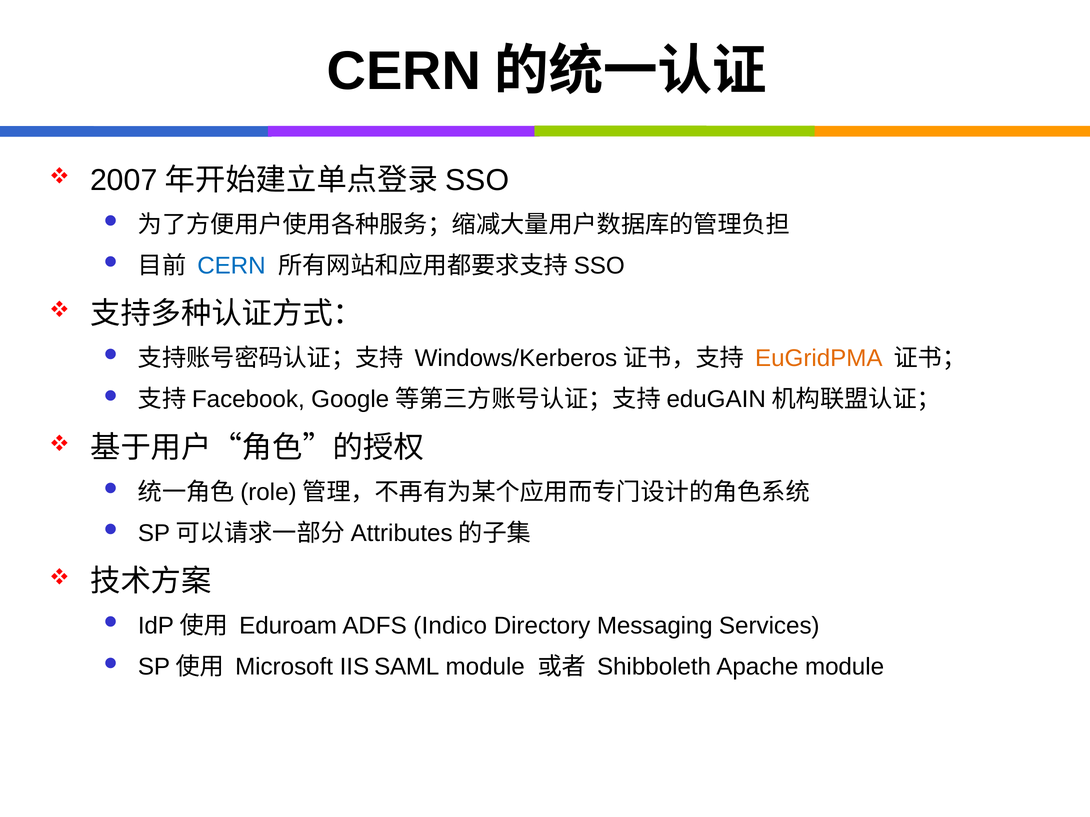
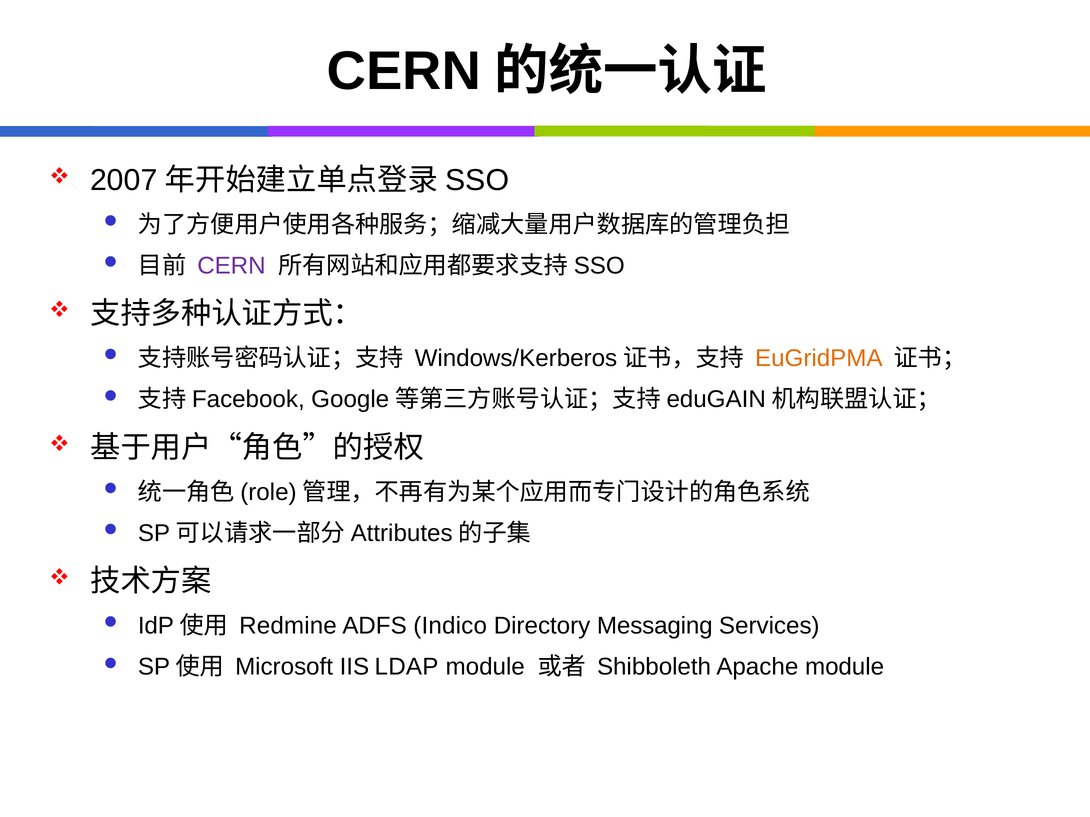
CERN colour: blue -> purple (231, 266)
Eduroam: Eduroam -> Redmine (288, 626)
SAML: SAML -> LDAP (407, 667)
